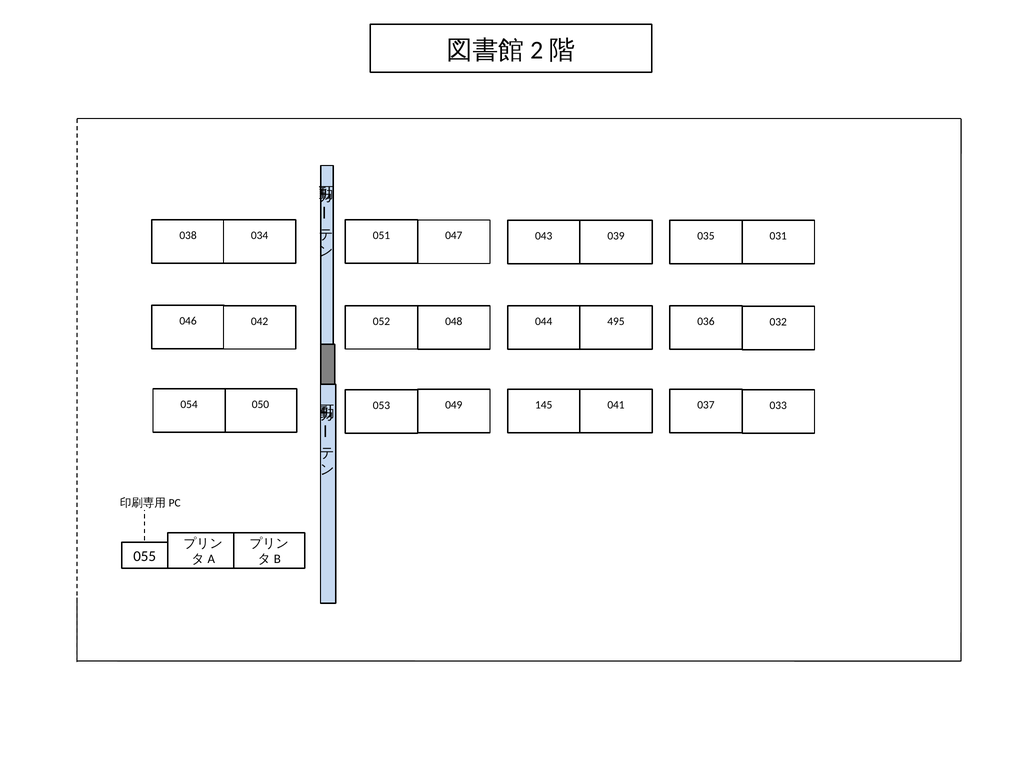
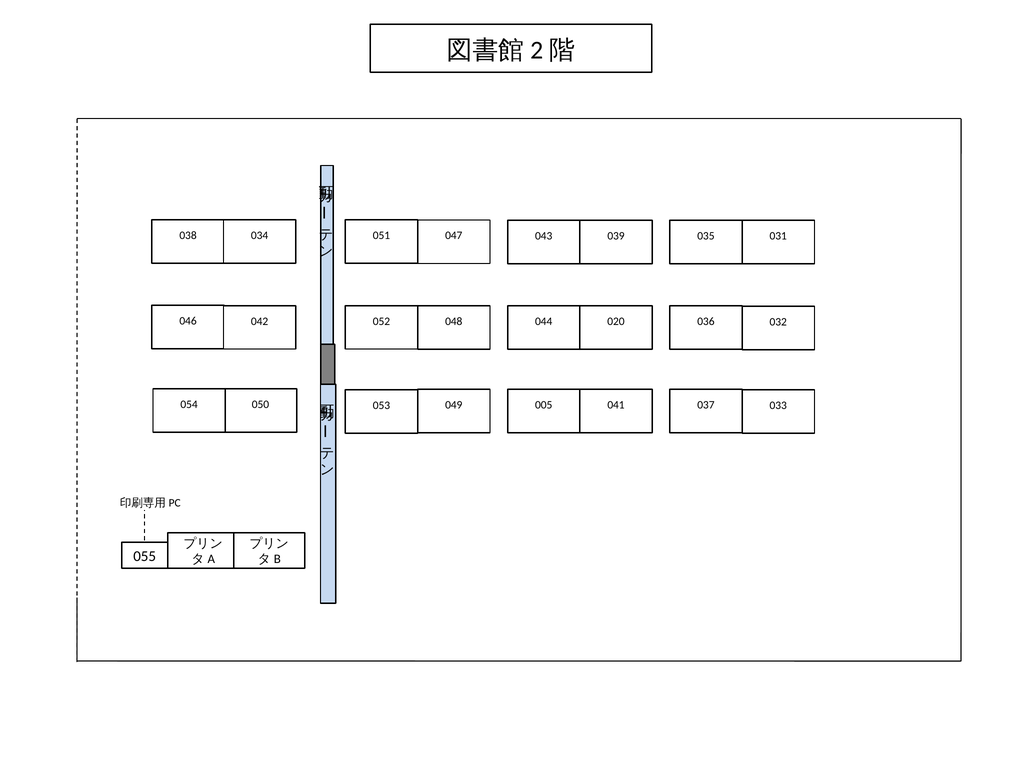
495: 495 -> 020 (616, 321)
145: 145 -> 005 (544, 405)
